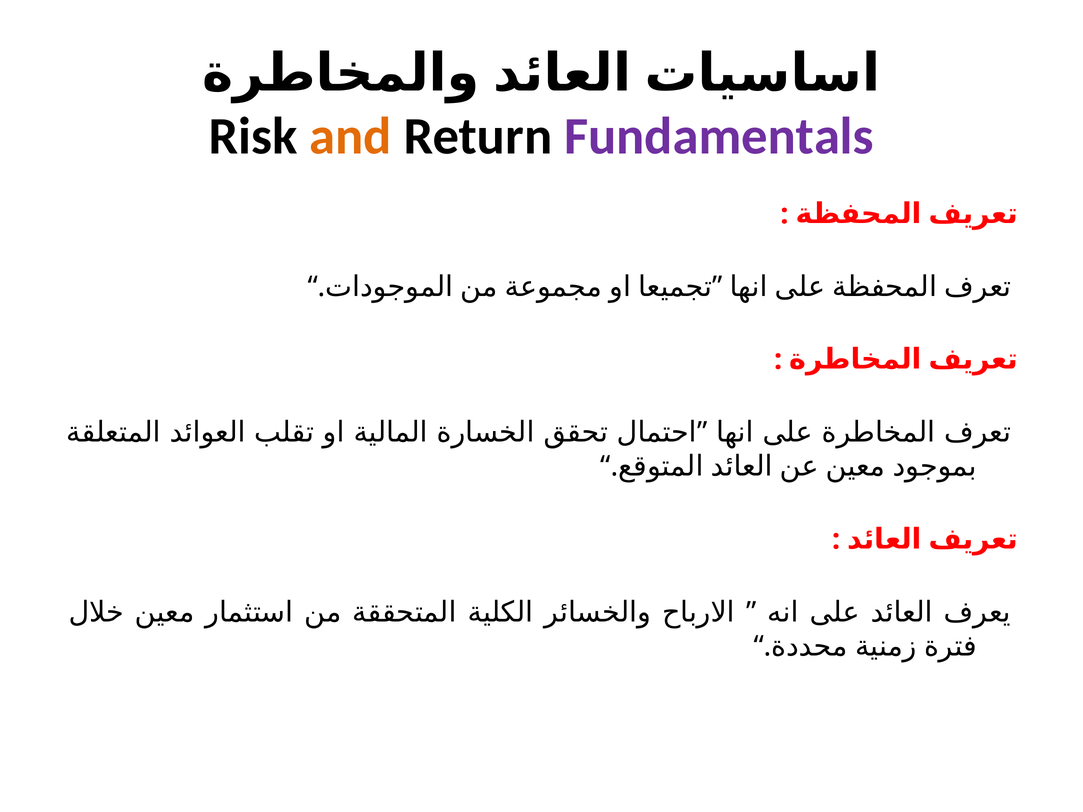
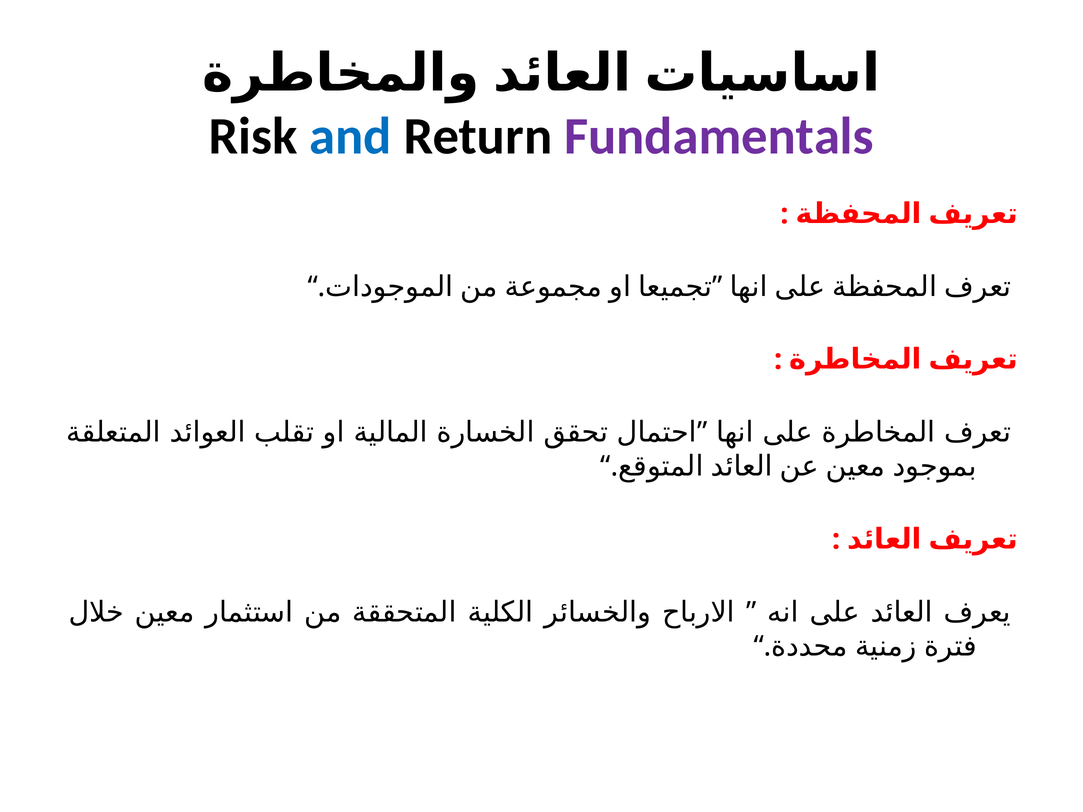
and colour: orange -> blue (350, 136)
